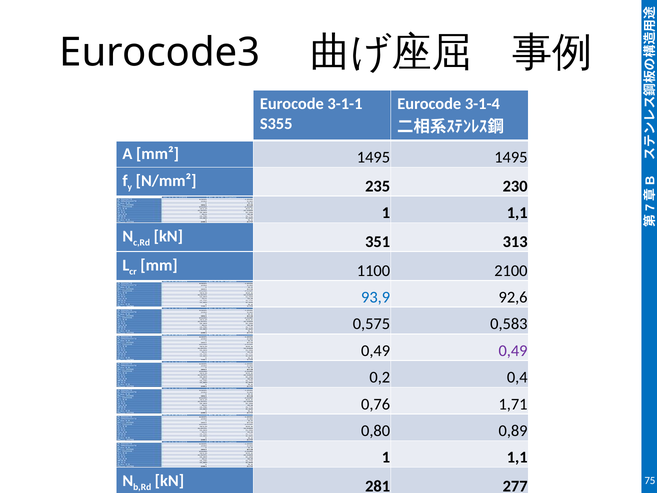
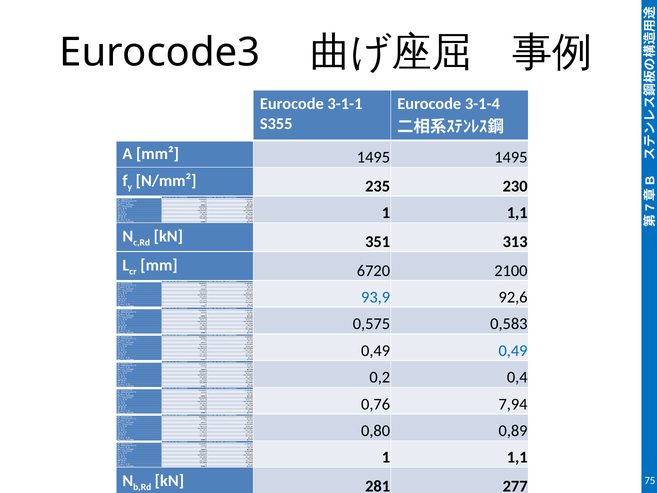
1100: 1100 -> 6720 (373, 270)
0,49 colour: purple -> blue (513, 351)
1,71: 1,71 -> 7,94 (513, 404)
